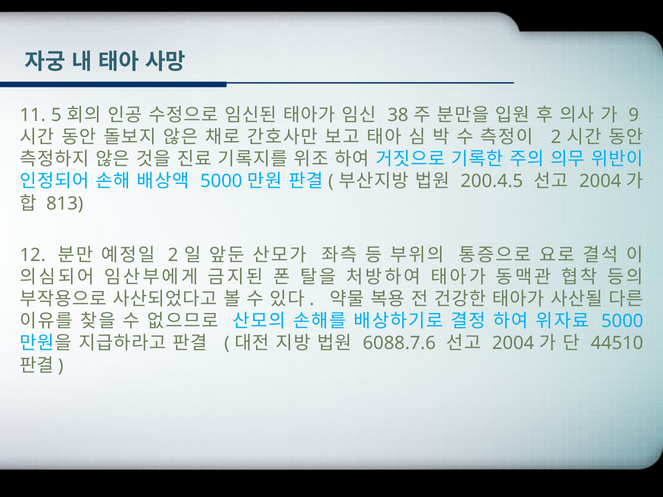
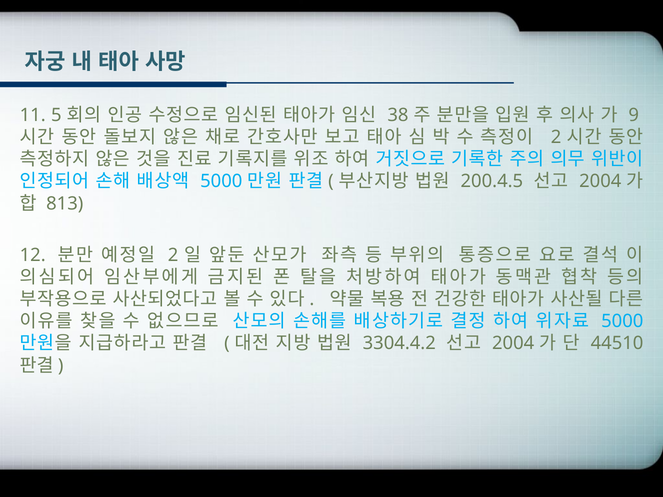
6088.7.6: 6088.7.6 -> 3304.4.2 (399, 344)
